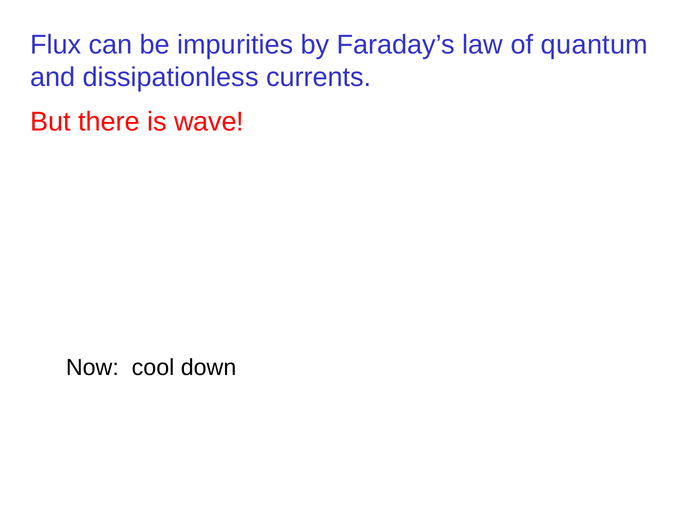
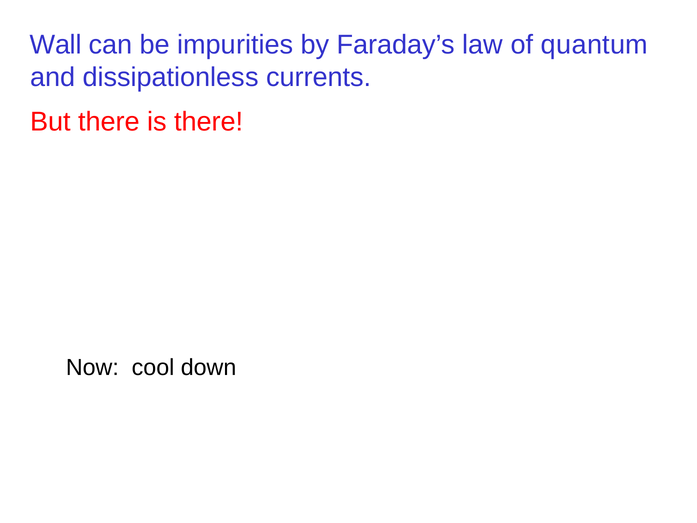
Flux: Flux -> Wall (56, 45)
is wave: wave -> there (209, 122)
